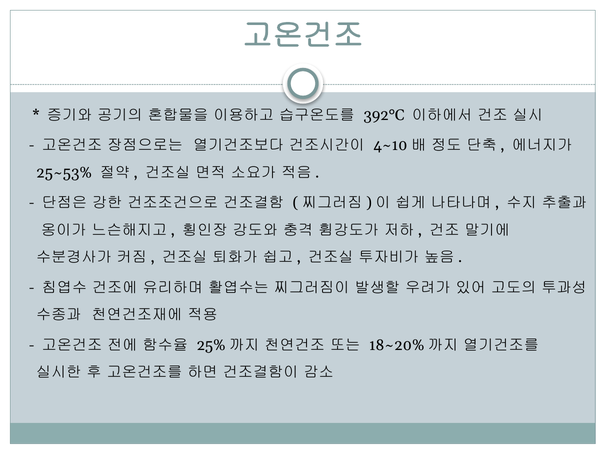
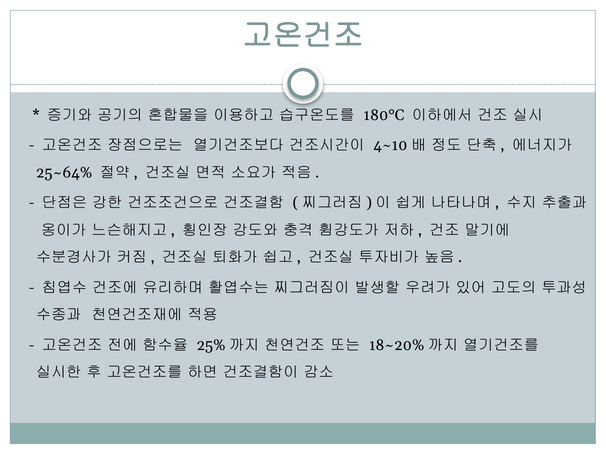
392°C: 392°C -> 180°C (384, 115)
25~53%: 25~53% -> 25~64% (64, 173)
